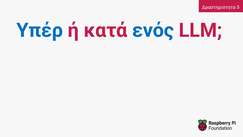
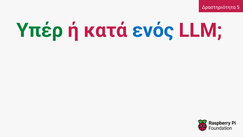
Υπέρ colour: blue -> green (40, 30)
